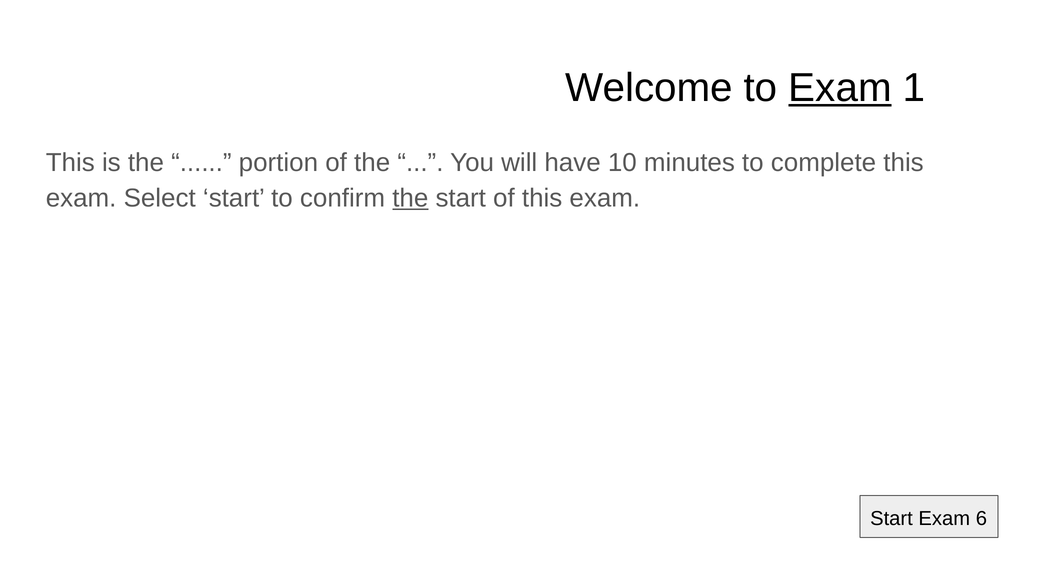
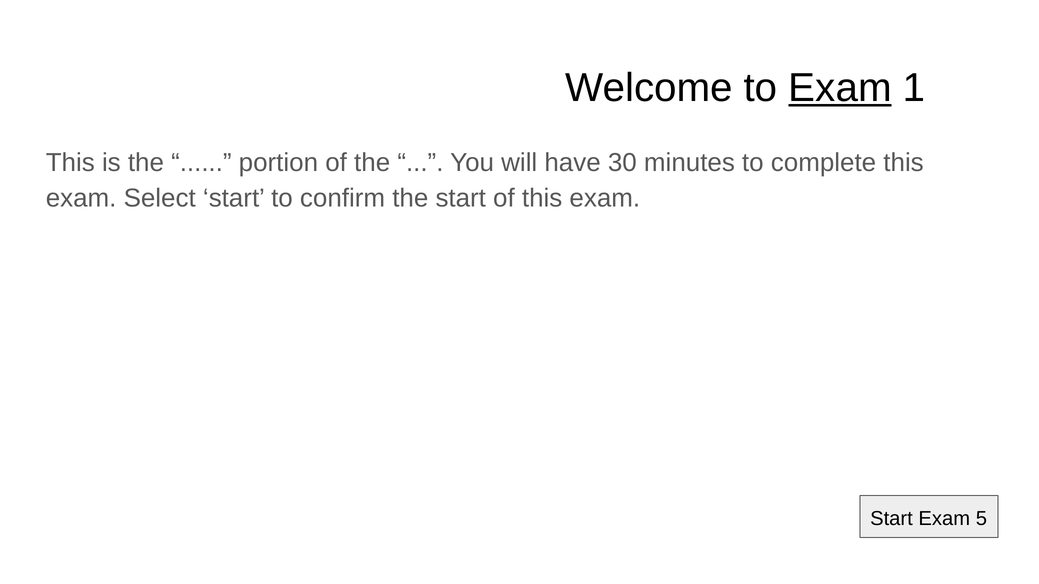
10: 10 -> 30 (622, 163)
the underline: present -> none (410, 198)
6: 6 -> 5 (981, 519)
